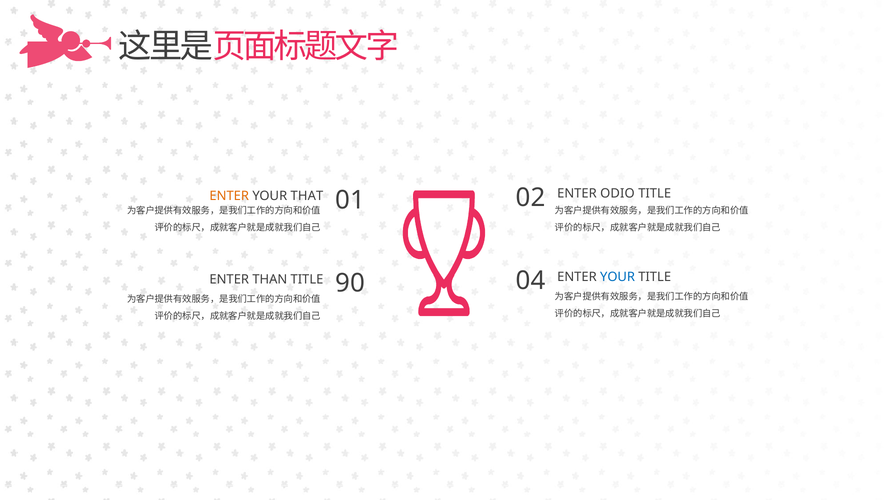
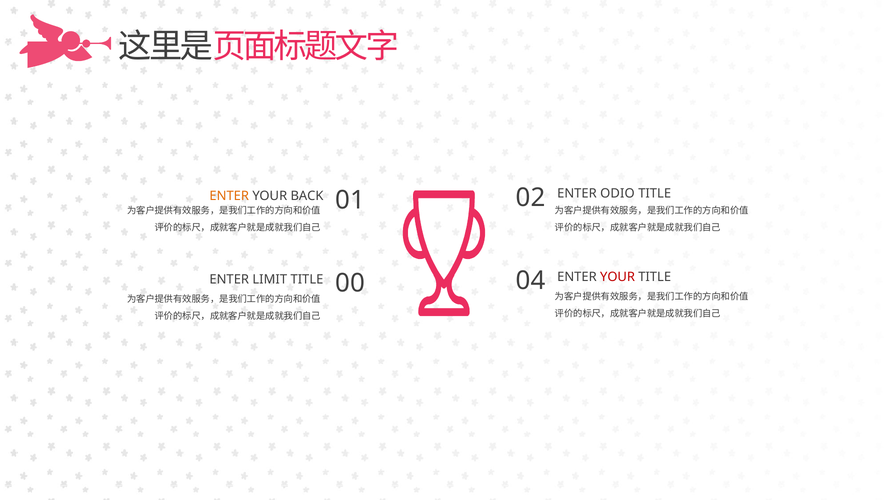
THAT: THAT -> BACK (307, 196)
YOUR colour: blue -> red (618, 277)
THAN: THAN -> LIMIT (270, 279)
90: 90 -> 00 (350, 283)
